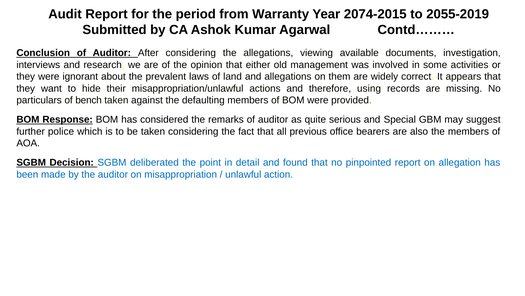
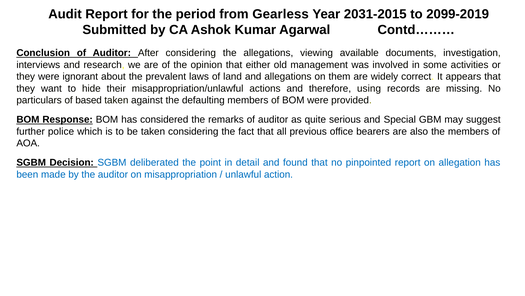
Warranty: Warranty -> Gearless (281, 14)
2074-2015: 2074-2015 -> 2031-2015 (375, 14)
2055-2019: 2055-2019 -> 2099-2019 (458, 14)
bench: bench -> based (89, 100)
